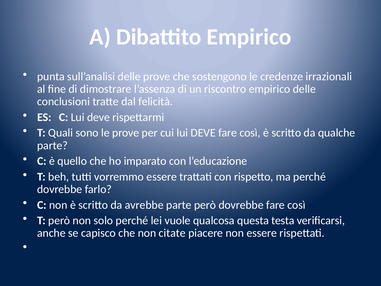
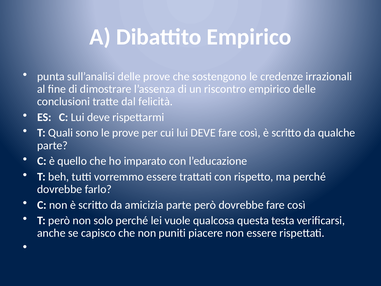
avrebbe: avrebbe -> amicizia (144, 205)
citate: citate -> puniti (172, 233)
